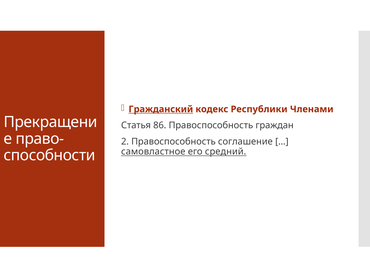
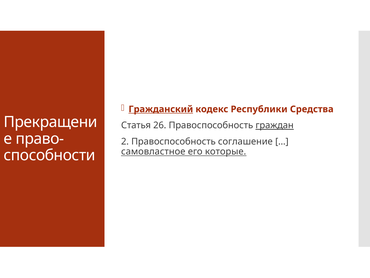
Членами: Членами -> Средства (312, 109)
86: 86 -> 26 (160, 125)
граждан underline: none -> present (275, 125)
средний: средний -> которые (226, 151)
